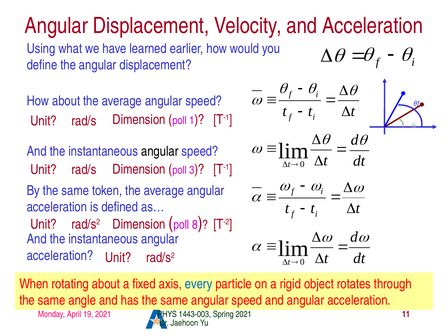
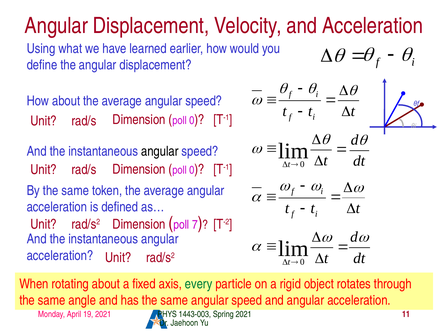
1: 1 -> 0 (192, 120)
3: 3 -> 0 (192, 170)
8: 8 -> 7 (195, 225)
every colour: blue -> green (199, 284)
